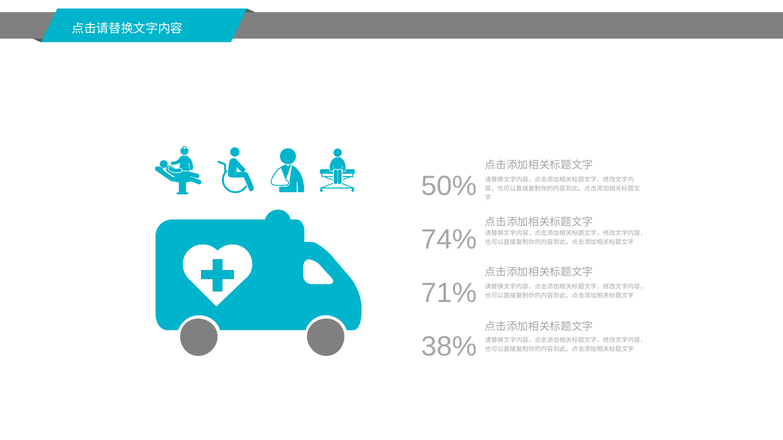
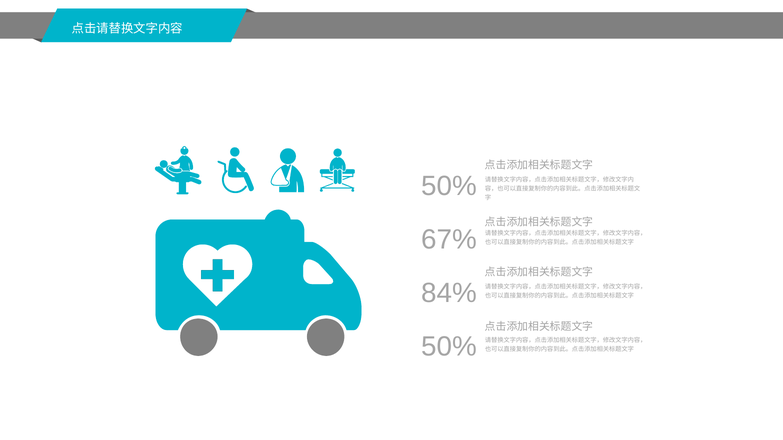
74%: 74% -> 67% (449, 240)
71%: 71% -> 84% (449, 293)
38%: 38% -> 50% (449, 347)
